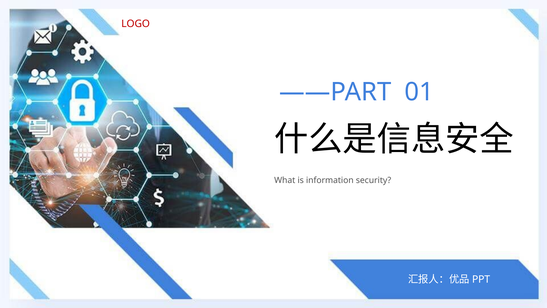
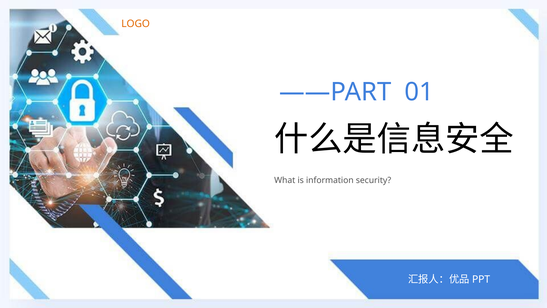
LOGO colour: red -> orange (136, 24)
